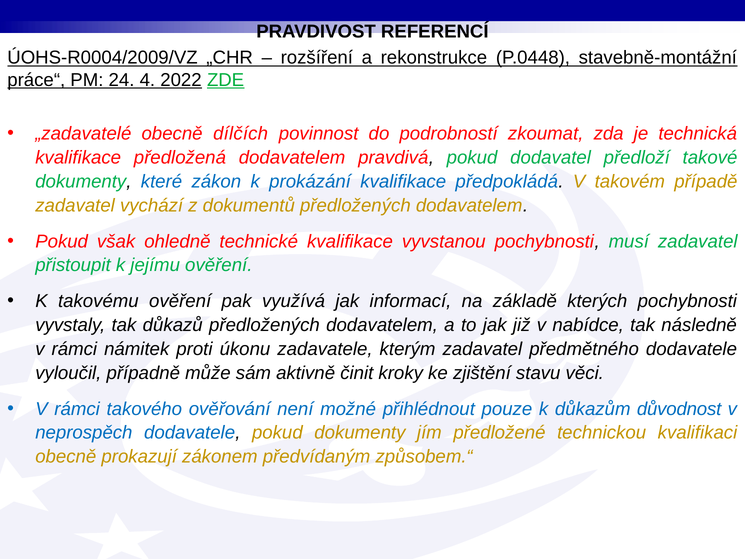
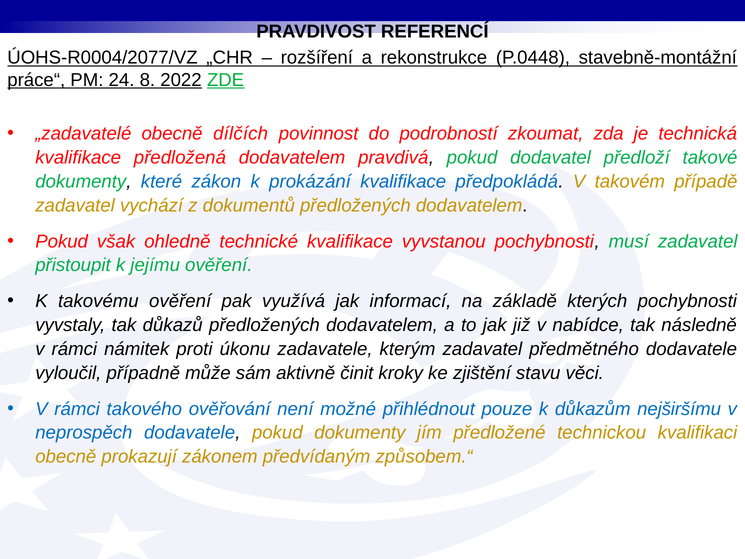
ÚOHS-R0004/2009/VZ: ÚOHS-R0004/2009/VZ -> ÚOHS-R0004/2077/VZ (102, 58)
4: 4 -> 8 (147, 80)
důvodnost: důvodnost -> nejširšímu (679, 409)
